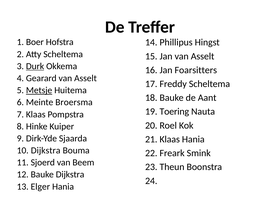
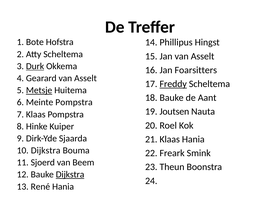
Boer: Boer -> Bote (35, 42)
Freddy underline: none -> present (173, 84)
Meinte Broersma: Broersma -> Pompstra (74, 102)
Toering: Toering -> Joutsen (174, 112)
Dijkstra underline: none -> present (70, 175)
Elger: Elger -> René (40, 187)
